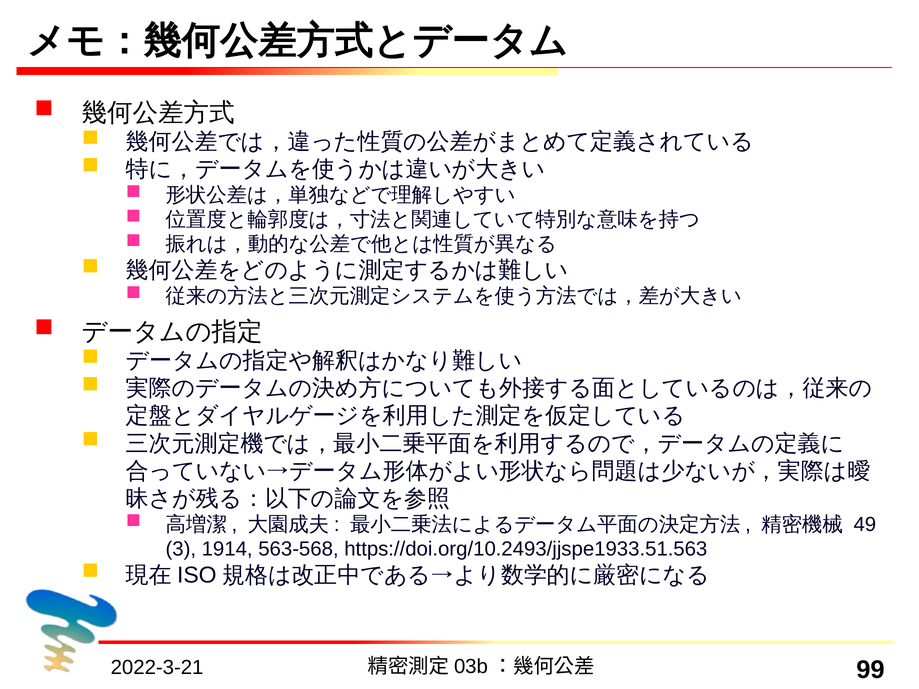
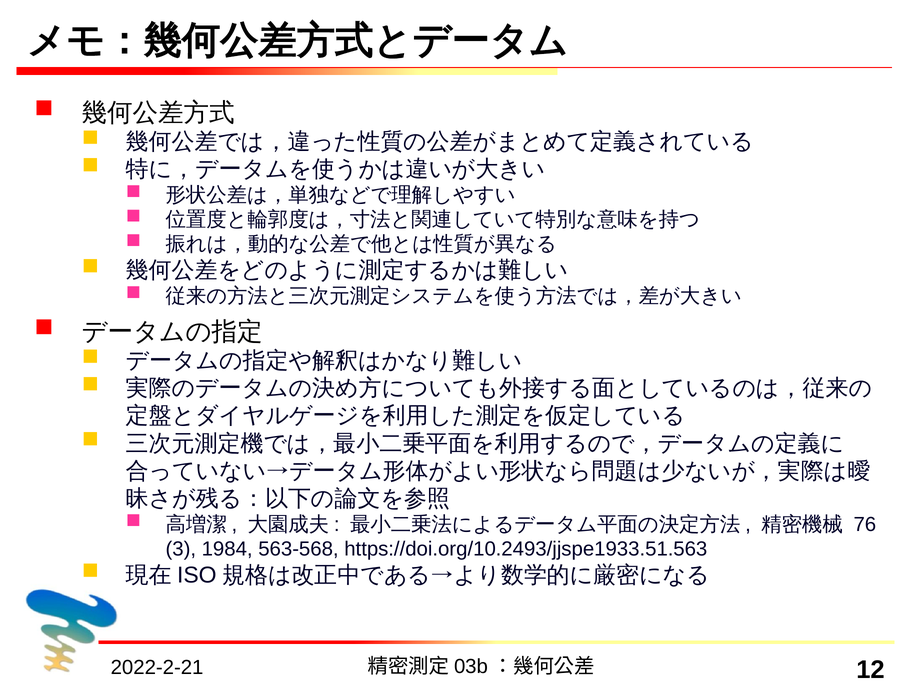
49: 49 -> 76 (865, 525)
1914: 1914 -> 1984 (227, 549)
2022-3-21: 2022-3-21 -> 2022-2-21 (157, 668)
99: 99 -> 12 (870, 670)
